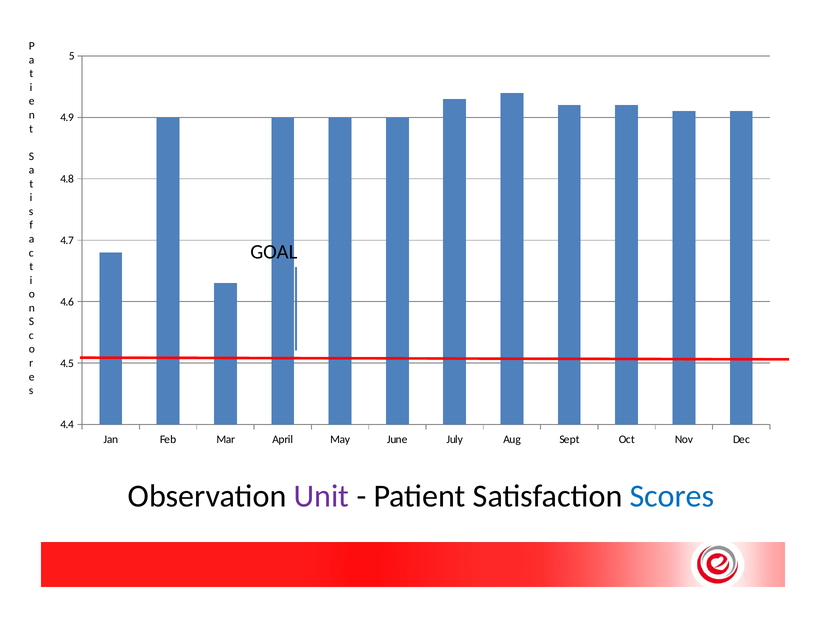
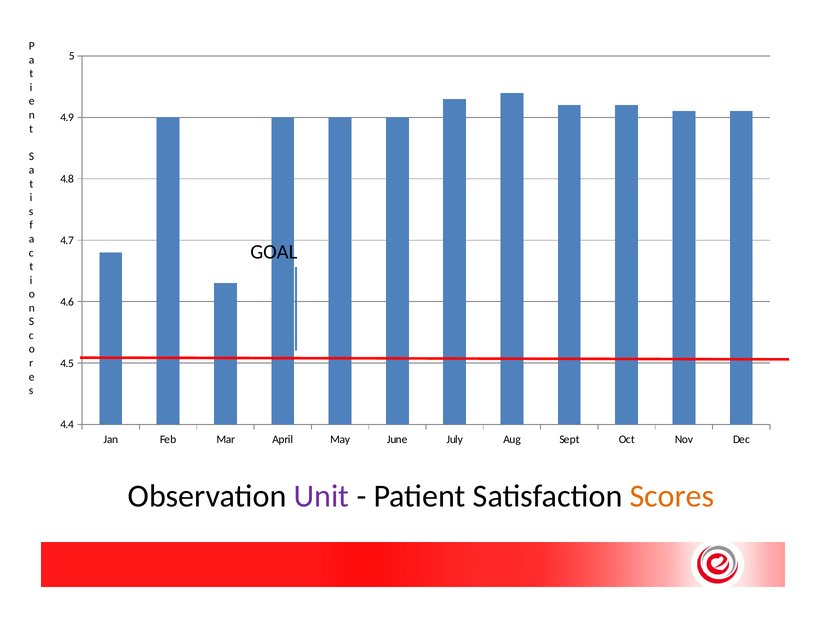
Scores colour: blue -> orange (672, 496)
